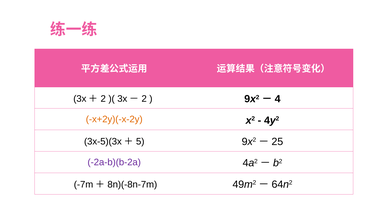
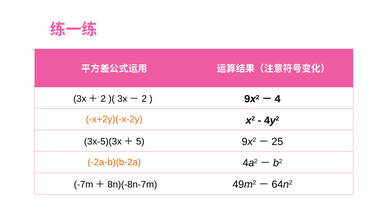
-2a-b)(b-2a colour: purple -> orange (114, 162)
